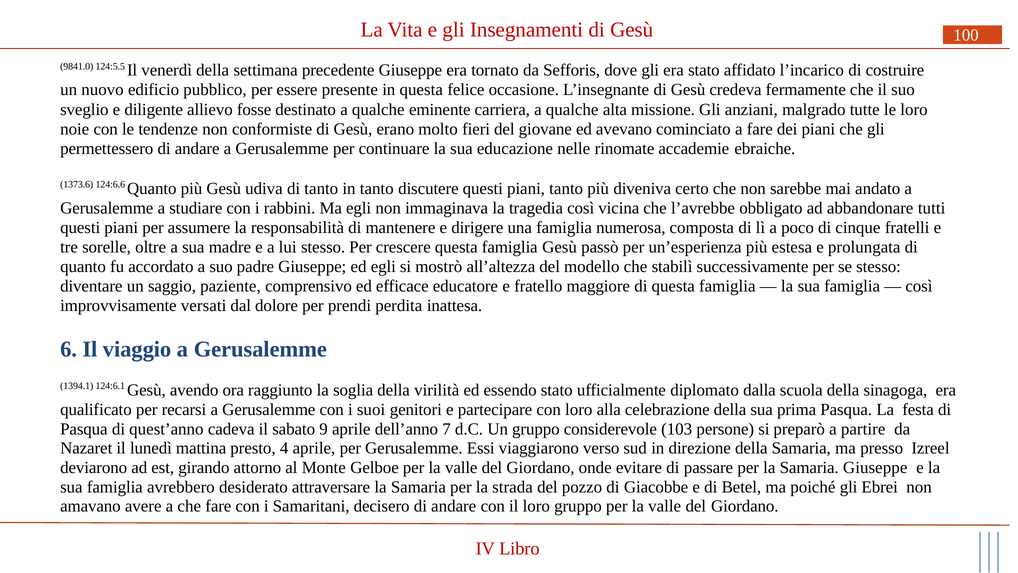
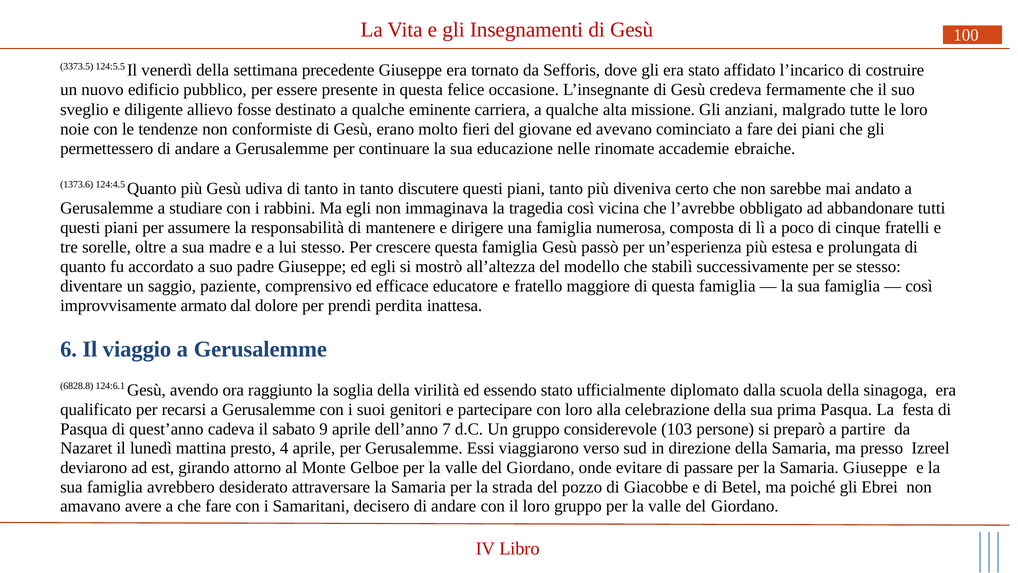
9841.0: 9841.0 -> 3373.5 (77, 66)
124:6.6: 124:6.6 -> 124:4.5 (110, 184)
versati: versati -> armato (204, 306)
1394.1: 1394.1 -> 6828.8 (77, 386)
